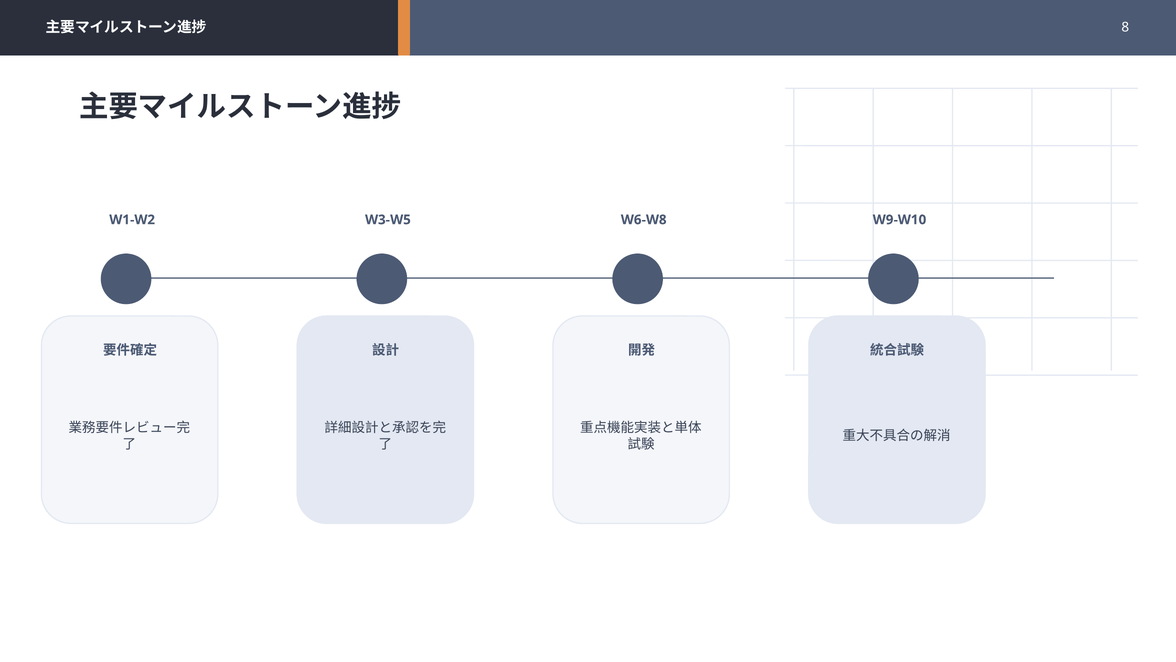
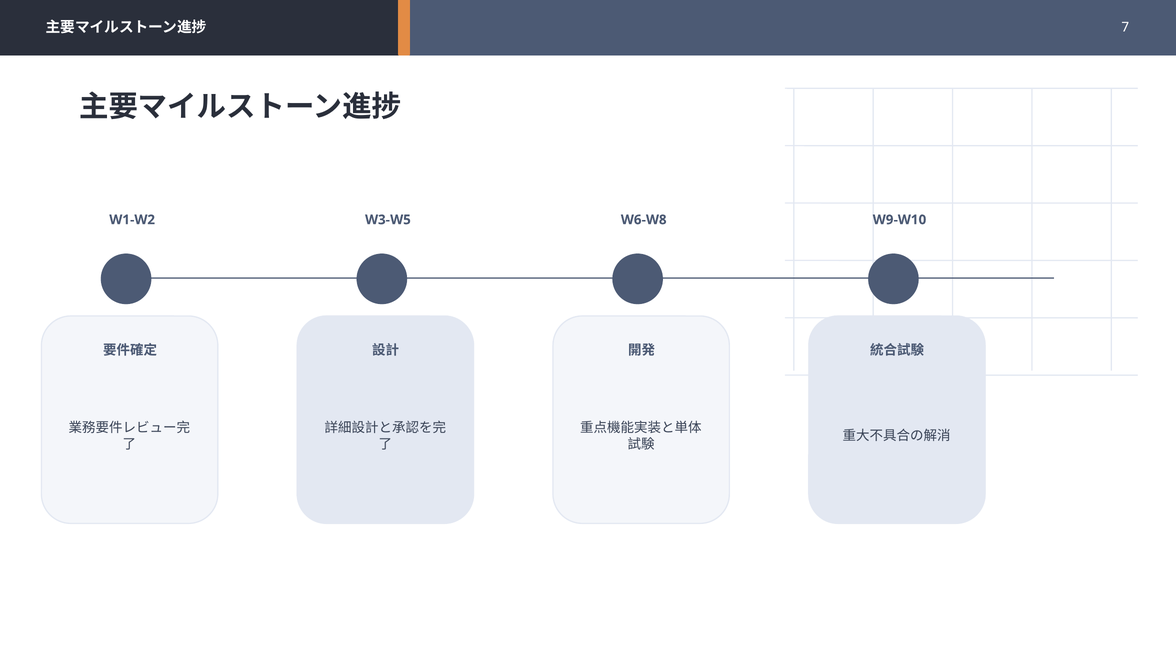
8: 8 -> 7 (1125, 27)
